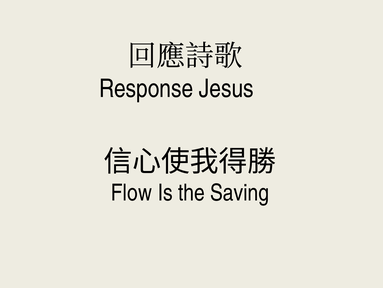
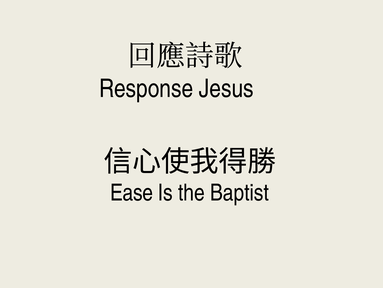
Flow: Flow -> Ease (132, 192)
Saving: Saving -> Baptist (240, 192)
